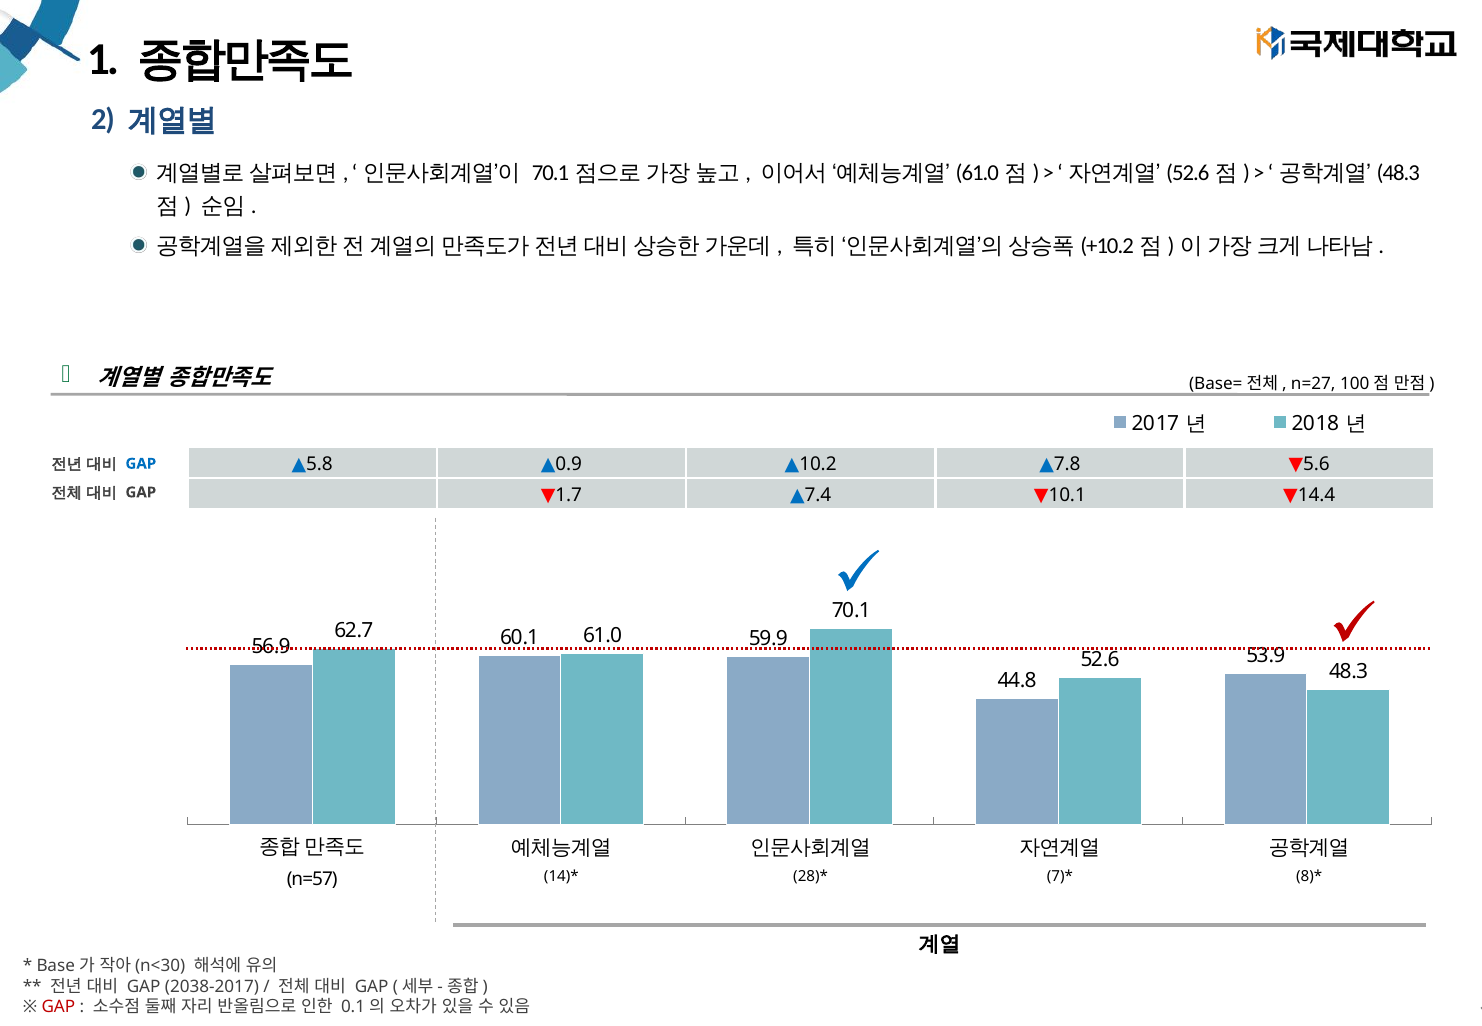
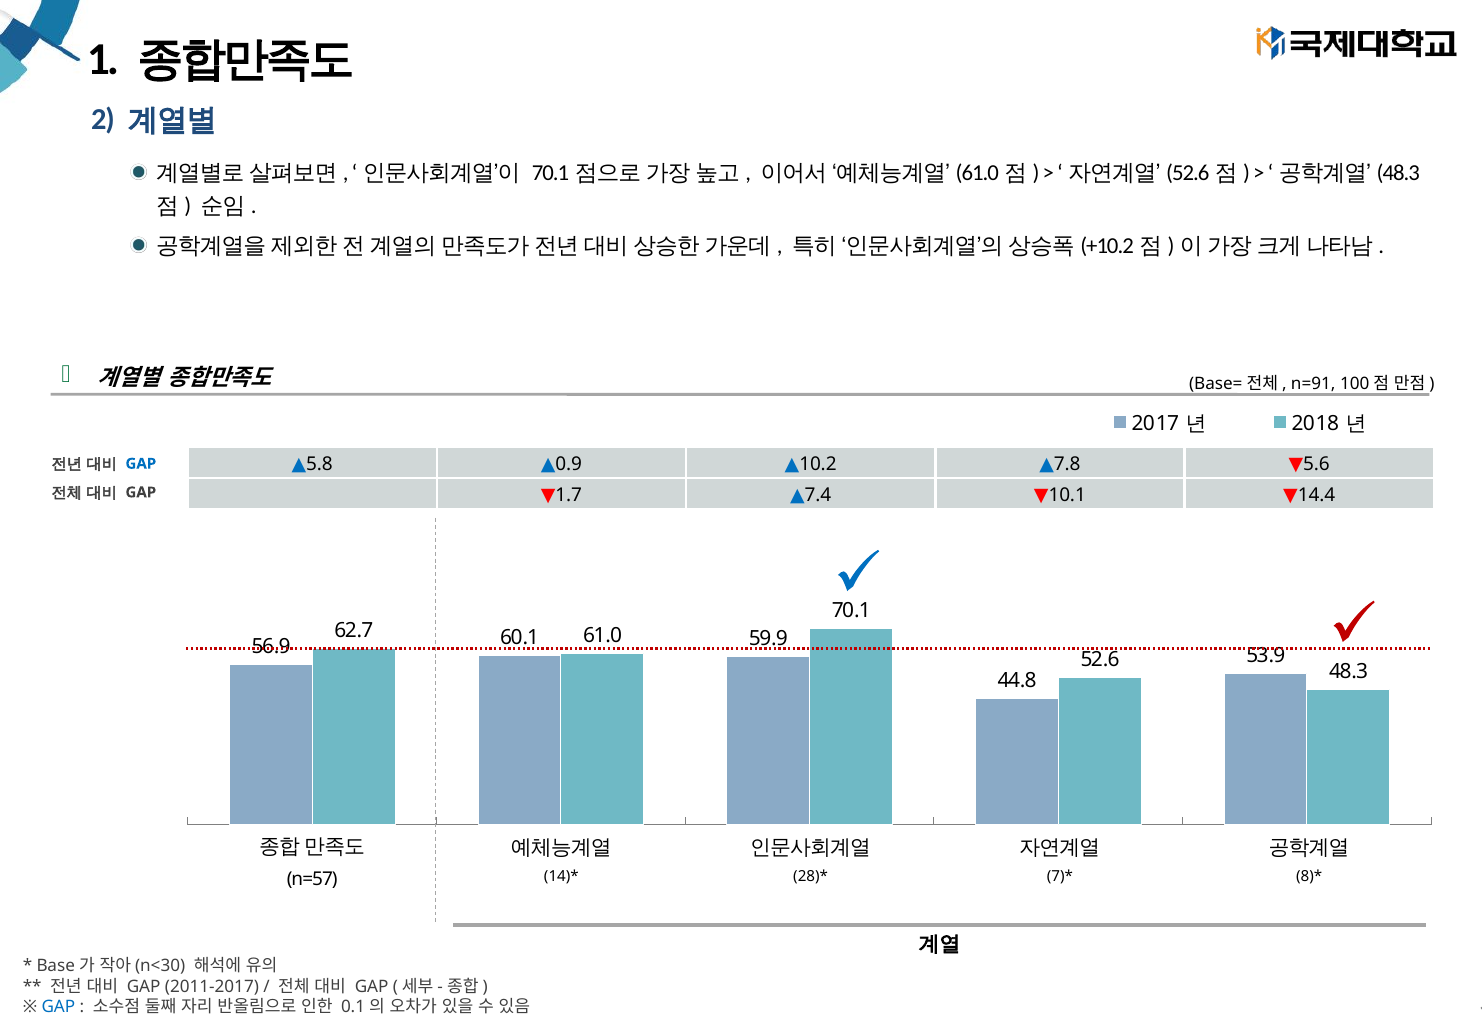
n=27: n=27 -> n=91 (1313, 384)
2038-2017: 2038-2017 -> 2011-2017 (212, 987)
GAP colour: red -> blue (58, 1007)
